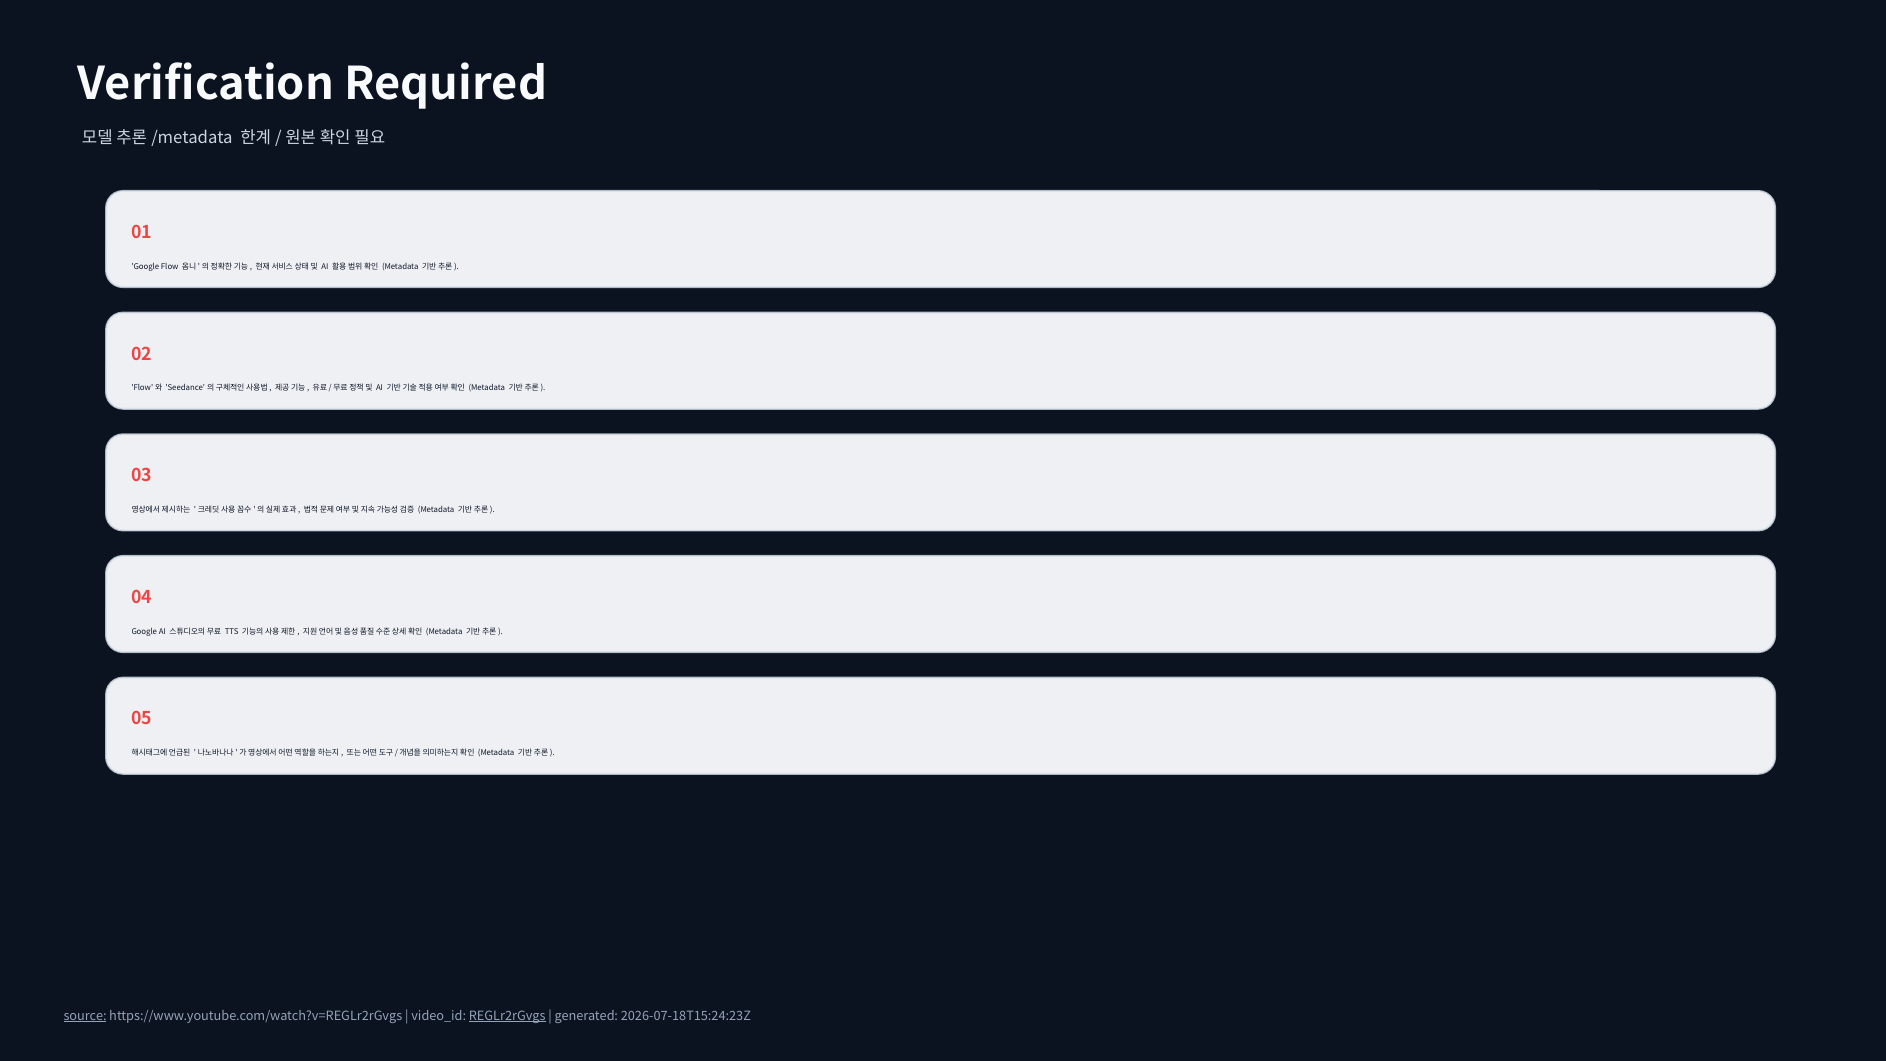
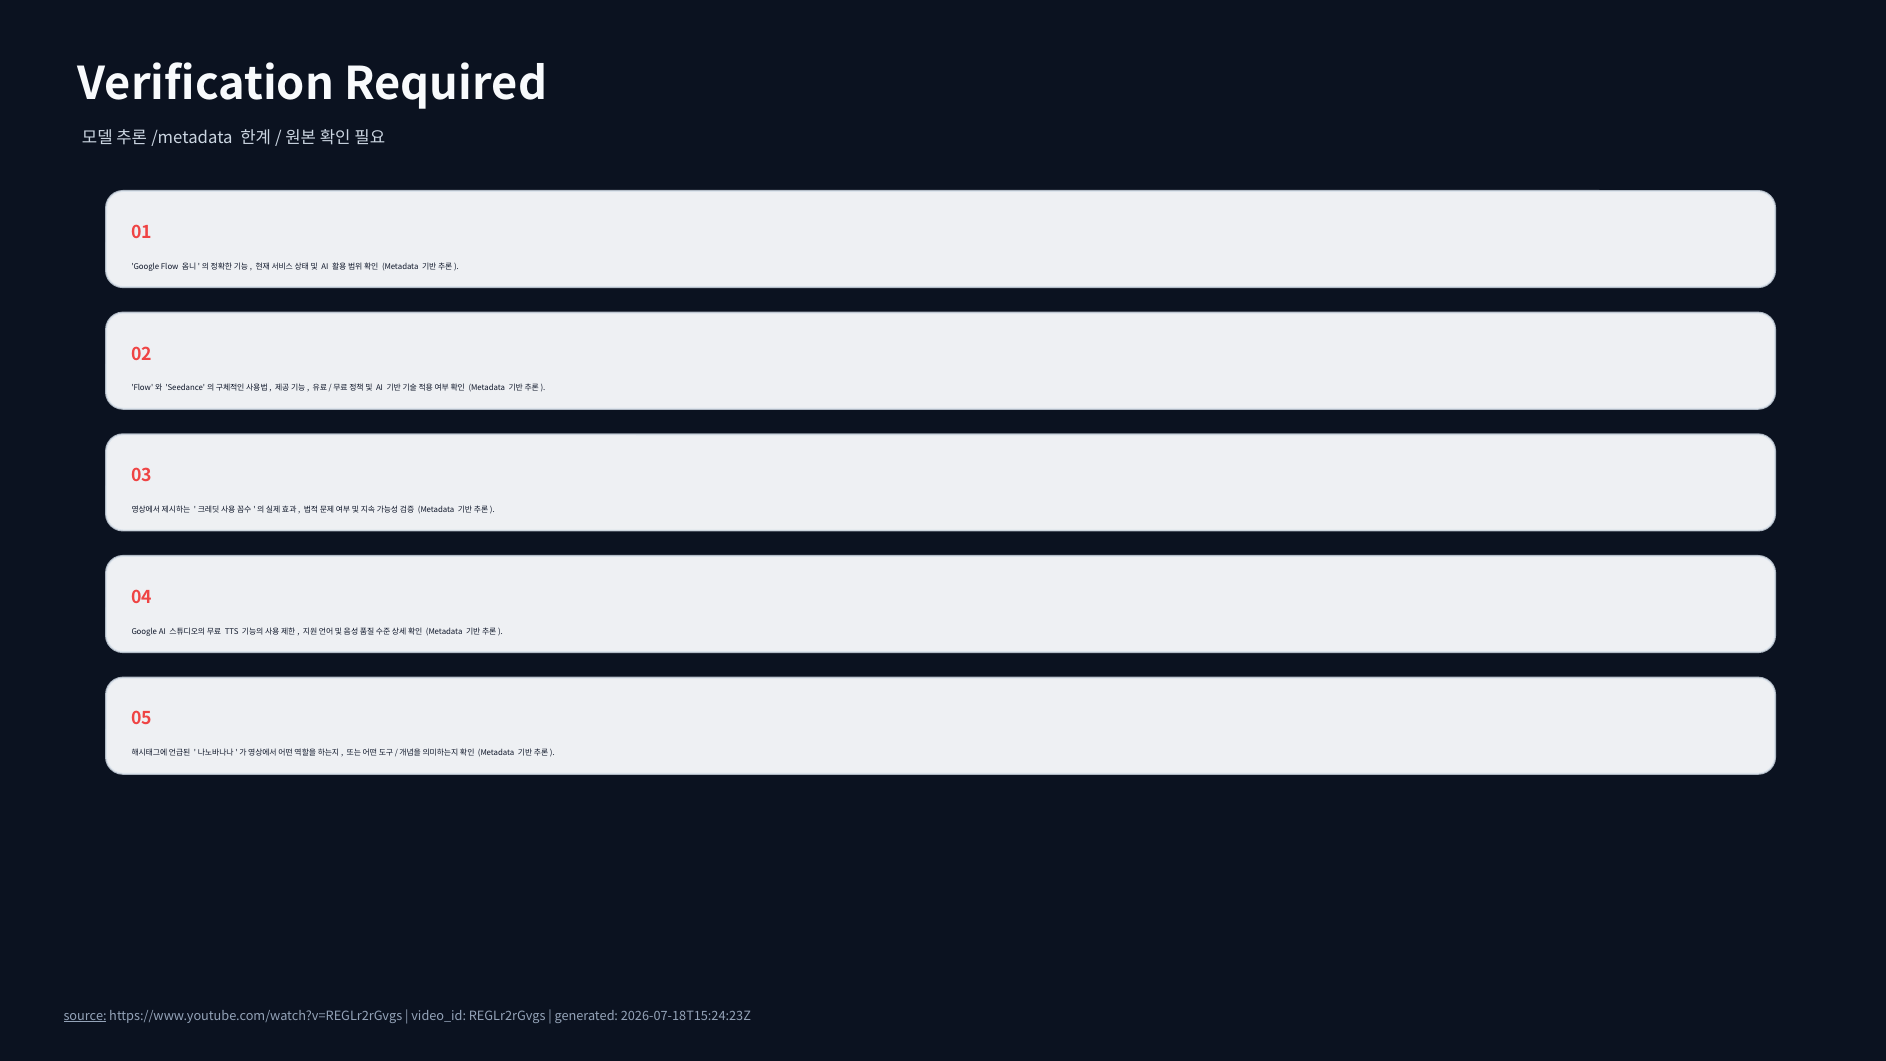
REGLr2rGvgs underline: present -> none (507, 1016)
